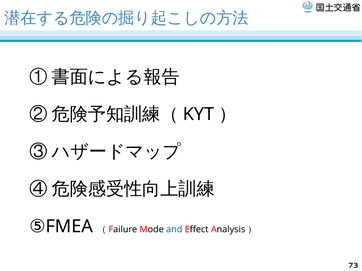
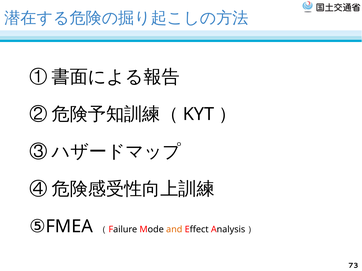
and colour: blue -> orange (174, 230)
